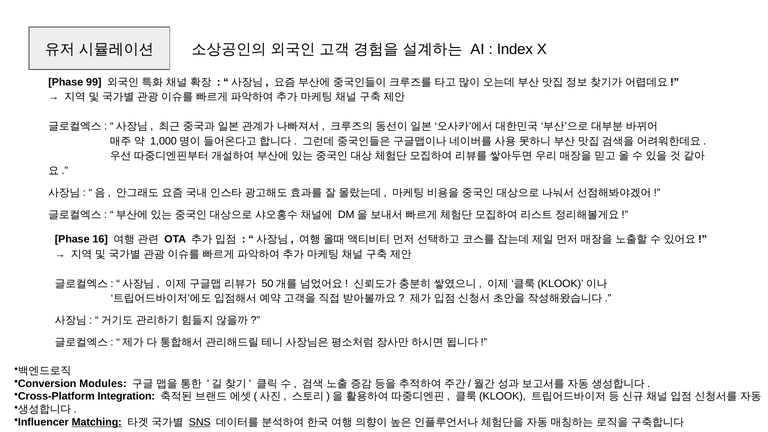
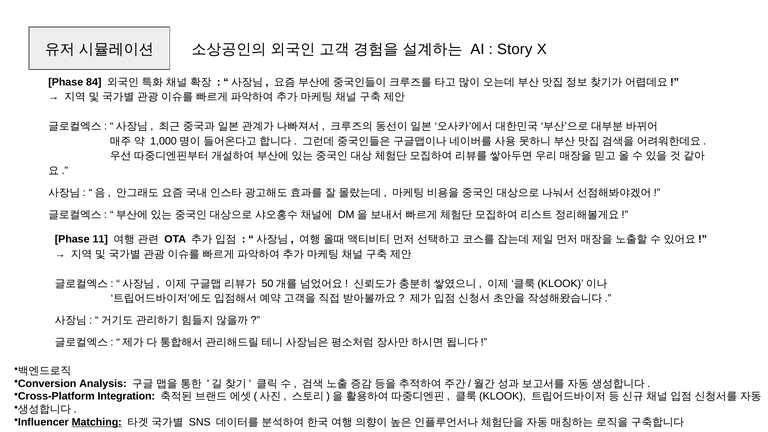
Index: Index -> Story (515, 49)
99: 99 -> 84 (94, 82)
16: 16 -> 11 (100, 239)
Modules: Modules -> Analysis (103, 384)
SNS underline: present -> none (200, 422)
